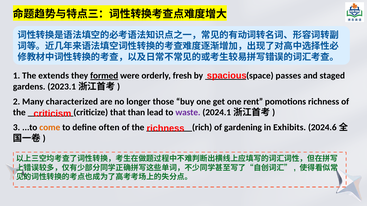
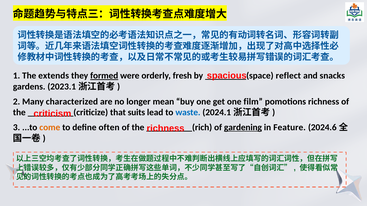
passes: passes -> reflect (288, 76)
staged: staged -> snacks (332, 76)
those: those -> mean (163, 102)
rent: rent -> film (253, 102)
than: than -> suits (136, 113)
waste colour: purple -> blue (188, 113)
gardening underline: none -> present (243, 128)
Exhibits: Exhibits -> Feature (290, 128)
